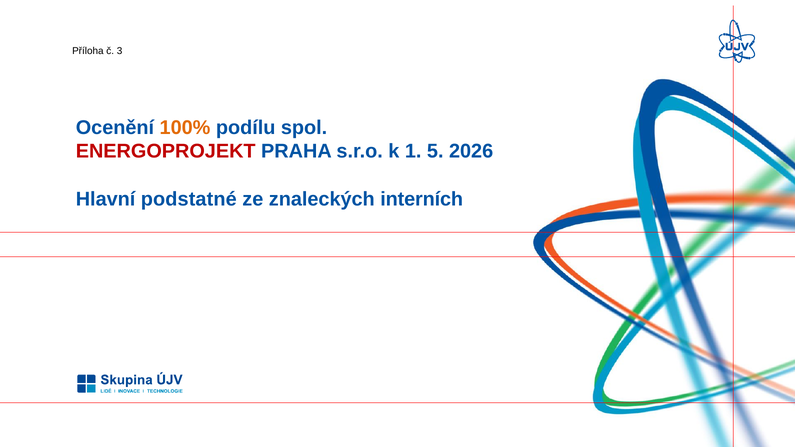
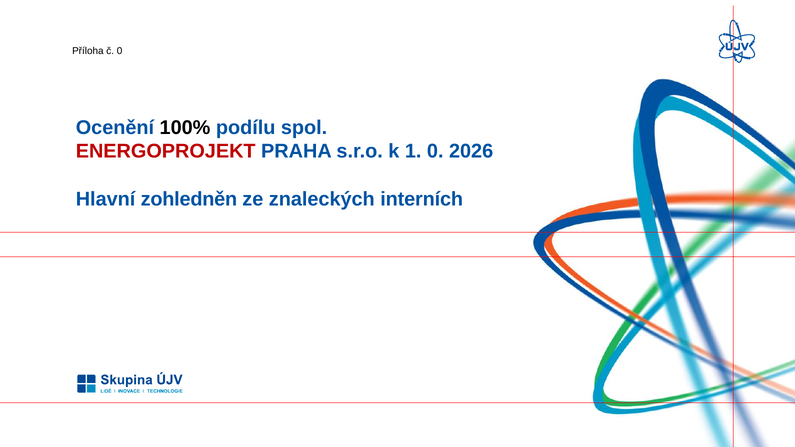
č 3: 3 -> 0 (120, 51)
100% colour: orange -> black (185, 128)
1 5: 5 -> 0 (435, 151)
podstatné: podstatné -> zohledněn (189, 199)
